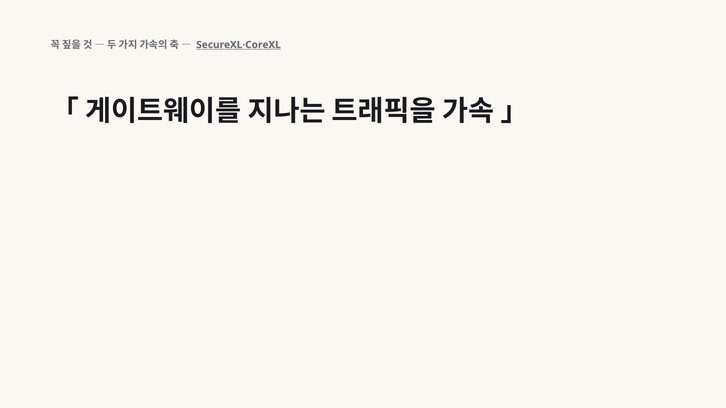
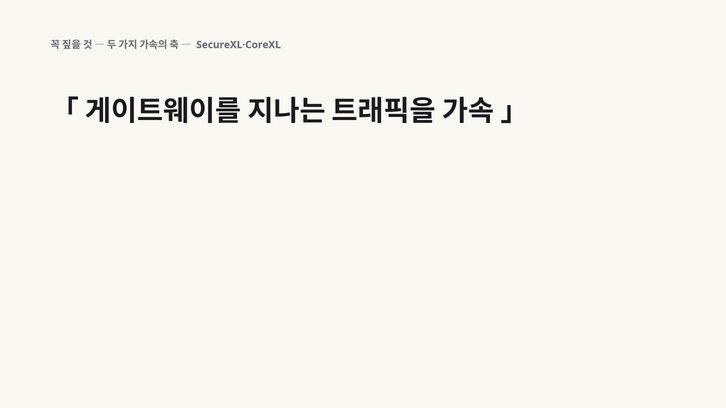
SecureXL·CoreXL underline: present -> none (239, 45)
